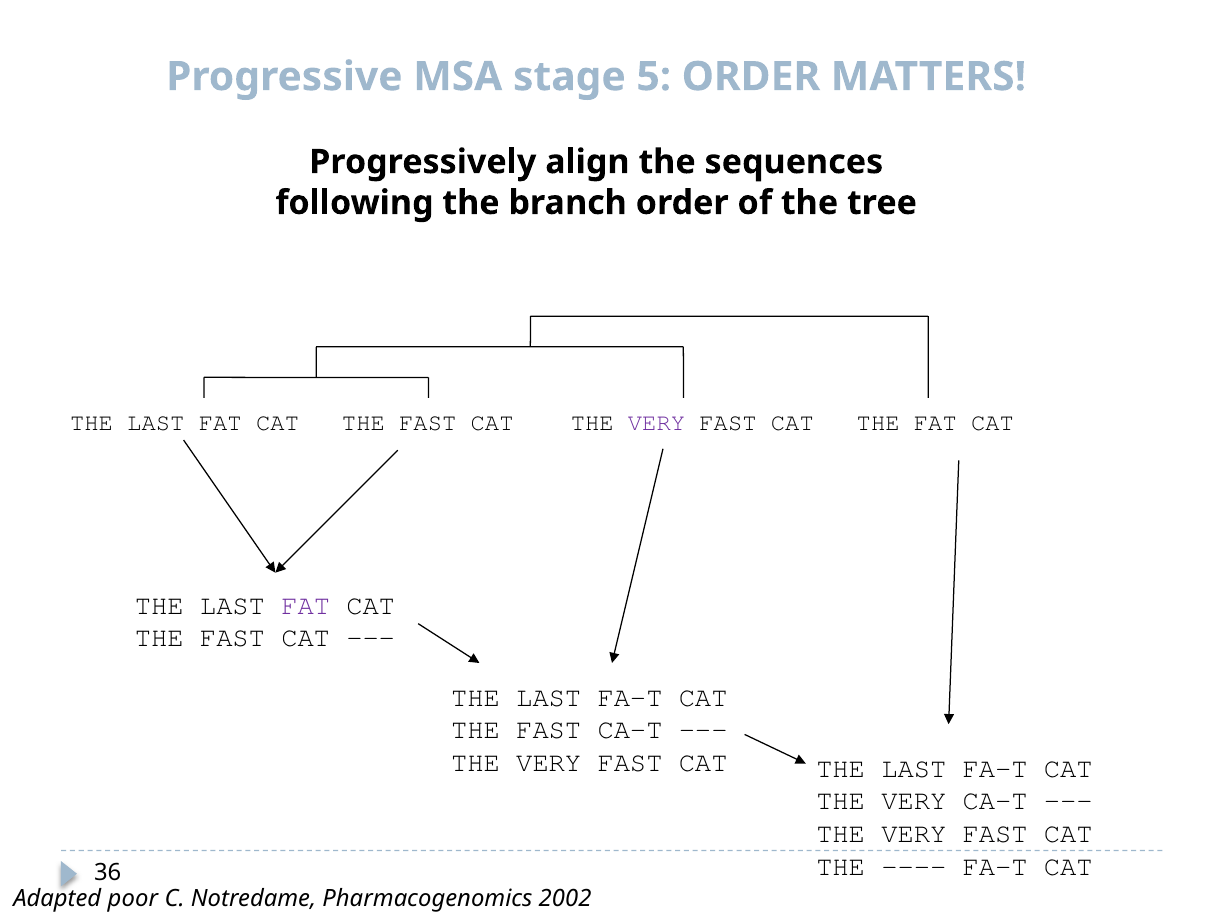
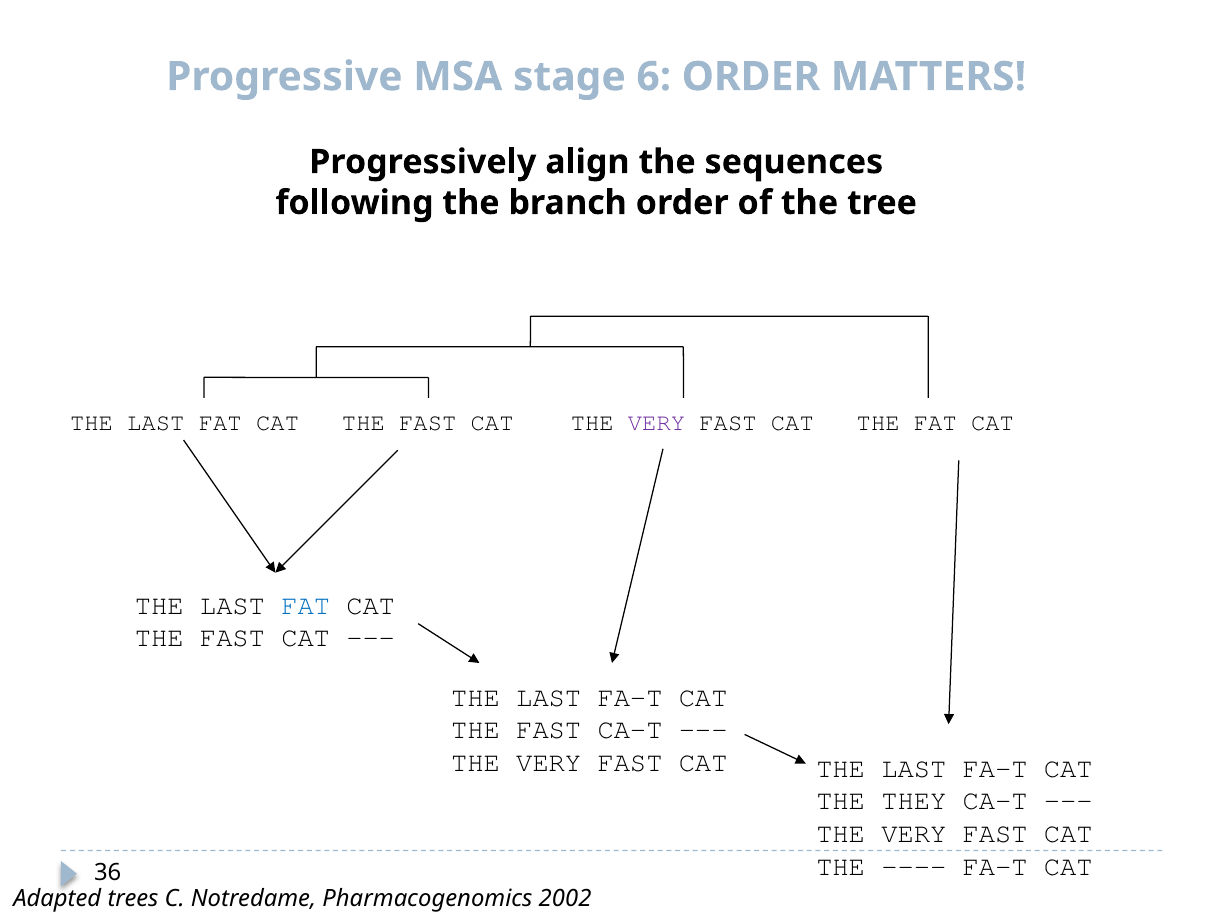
5: 5 -> 6 (654, 77)
FAT colour: purple -> blue (306, 605)
VERY: VERY -> THEY (914, 801)
poor: poor -> trees (133, 898)
